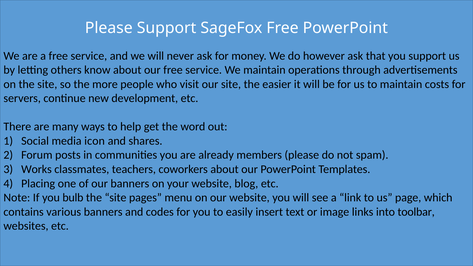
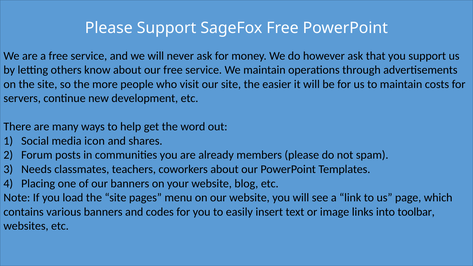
Works: Works -> Needs (36, 169)
bulb: bulb -> load (73, 198)
